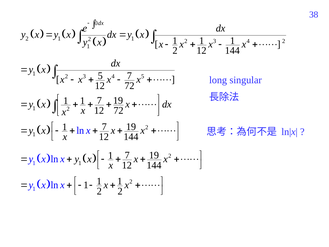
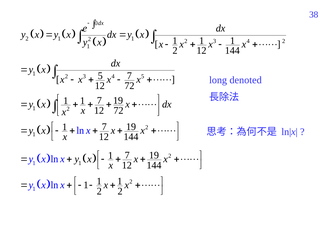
singular: singular -> denoted (246, 80)
